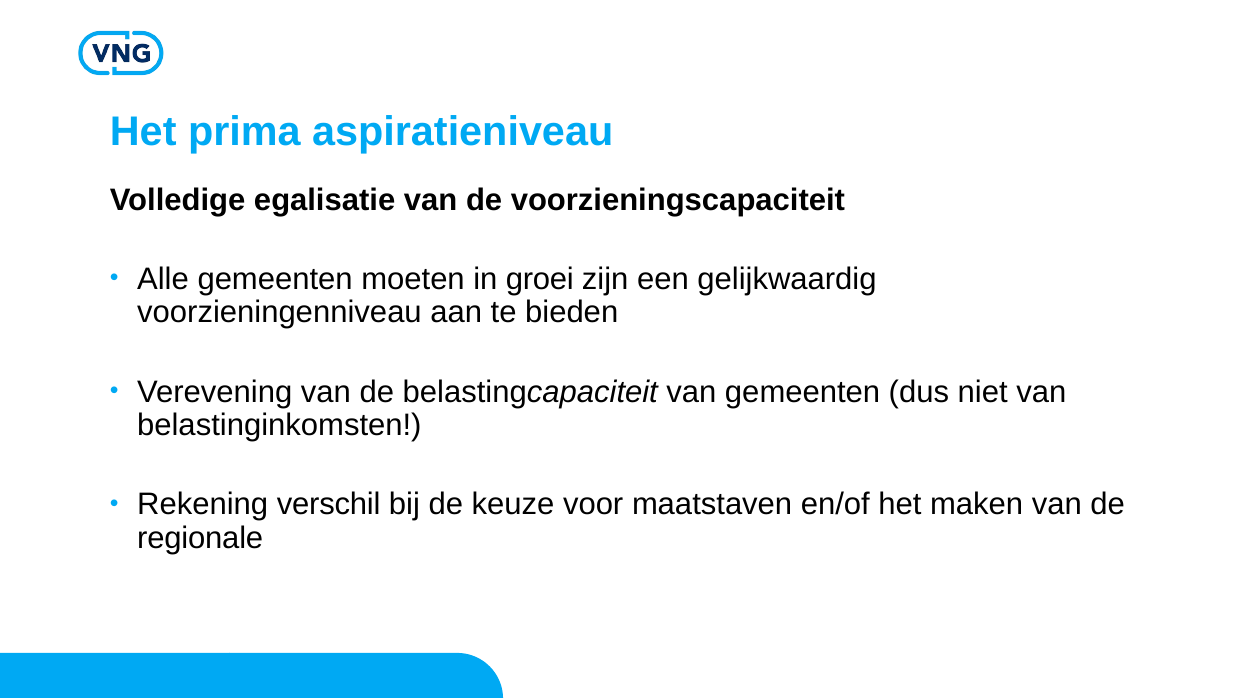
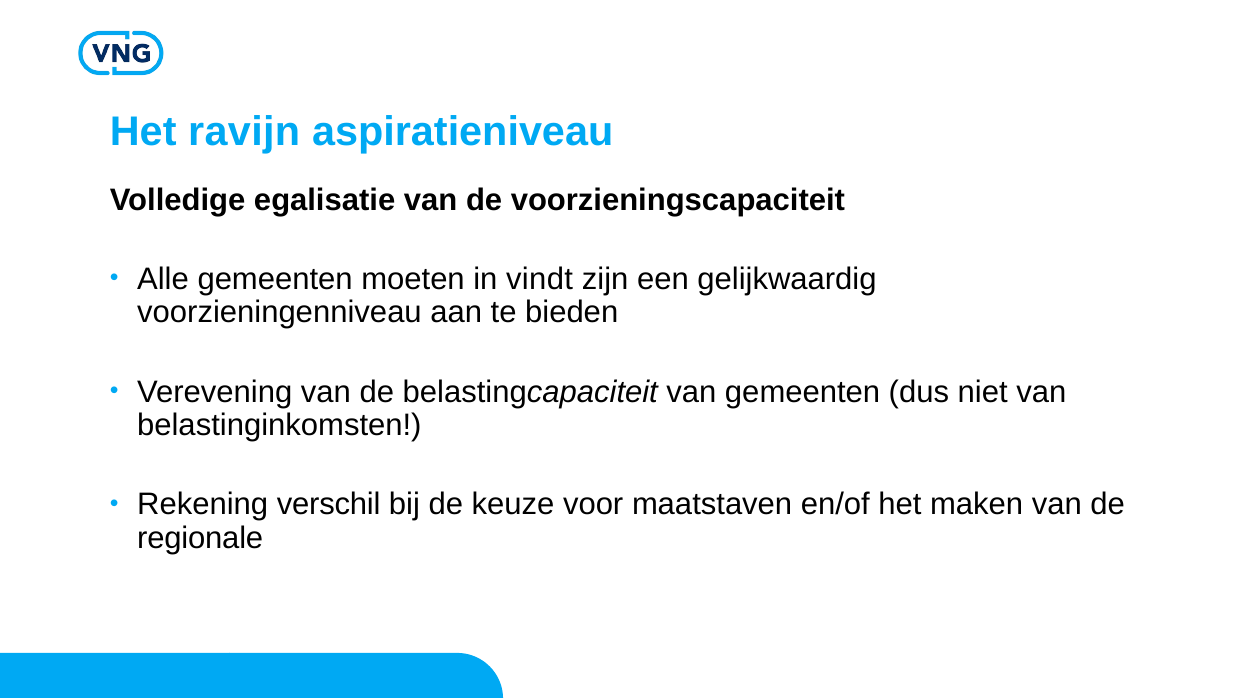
prima: prima -> ravijn (244, 132)
groei: groei -> vindt (540, 279)
